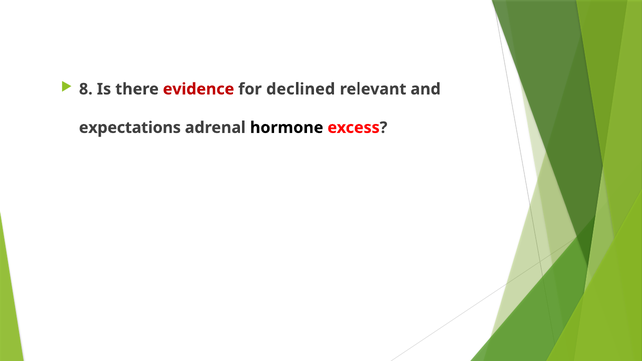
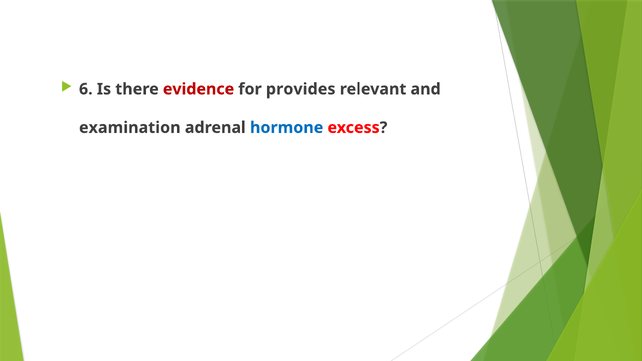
8: 8 -> 6 (86, 89)
declined: declined -> provides (301, 89)
expectations: expectations -> examination (130, 128)
hormone colour: black -> blue (287, 128)
